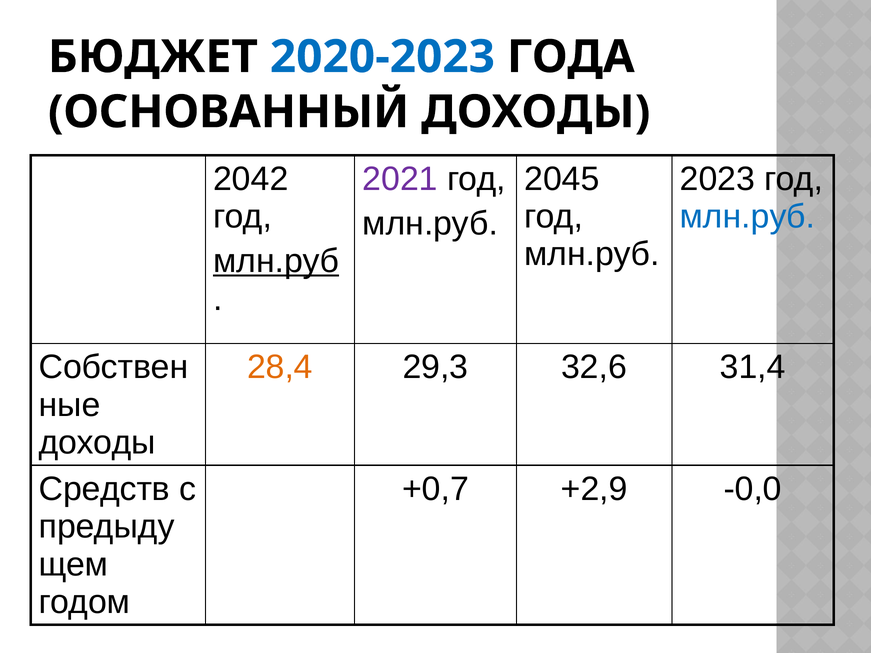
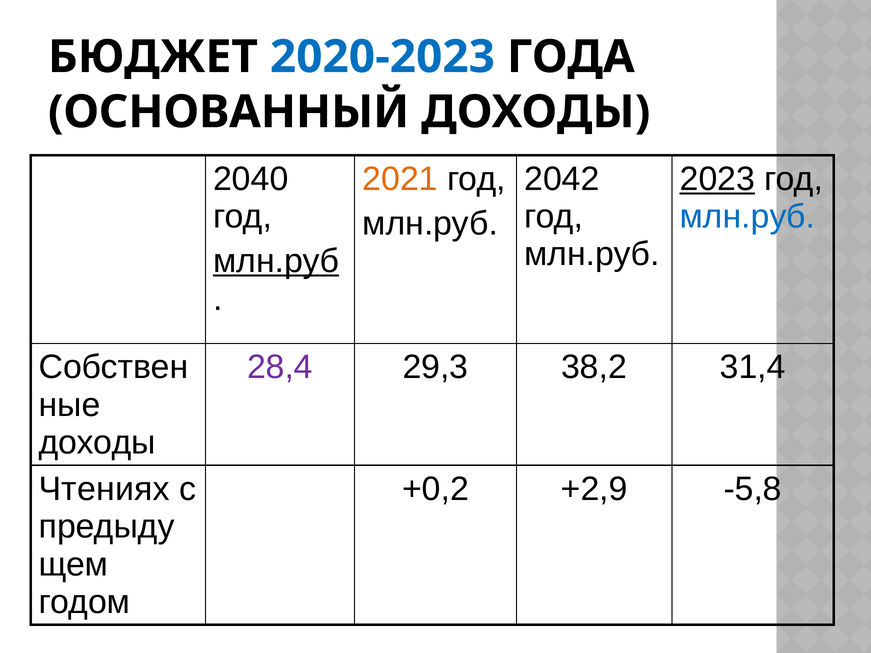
2042: 2042 -> 2040 (251, 179)
2021 colour: purple -> orange (400, 179)
2045: 2045 -> 2042 (562, 179)
2023 underline: none -> present (717, 179)
28,4 colour: orange -> purple (280, 367)
32,6: 32,6 -> 38,2 (594, 367)
Средств: Средств -> Чтениях (104, 489)
+0,7: +0,7 -> +0,2 (436, 489)
-0,0: -0,0 -> -5,8 (753, 489)
